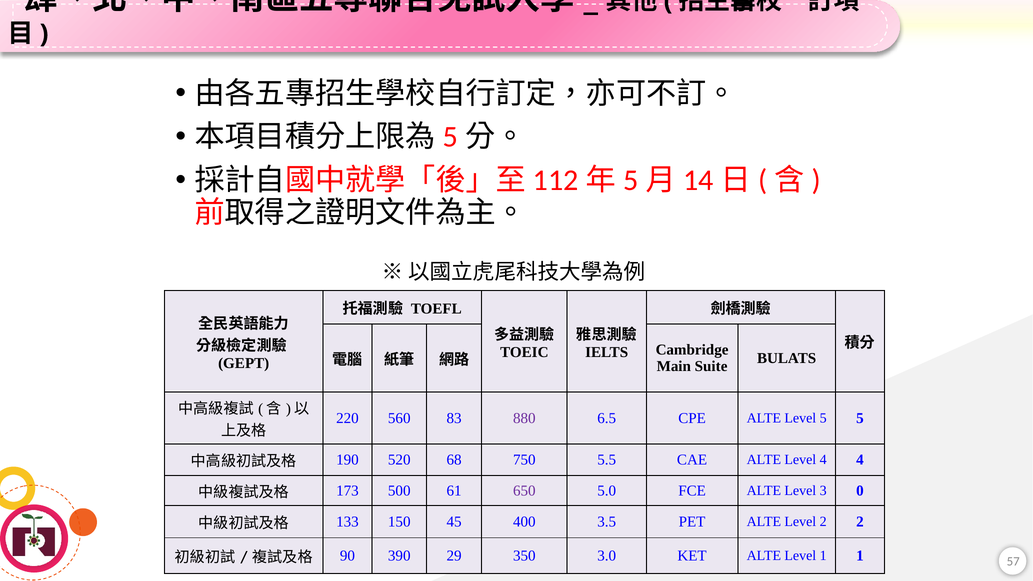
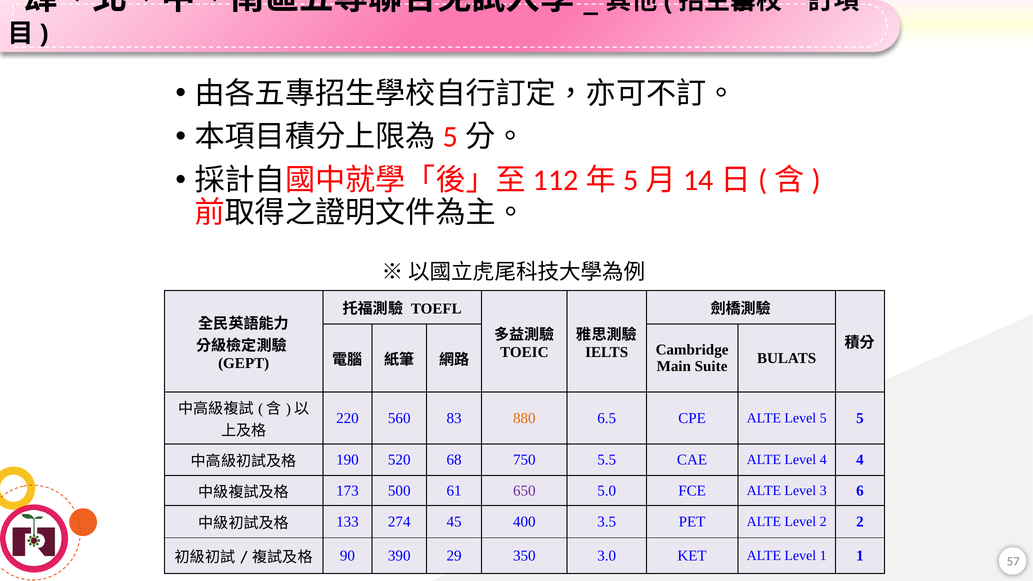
880 colour: purple -> orange (524, 418)
0: 0 -> 6 (860, 491)
150: 150 -> 274 (399, 522)
